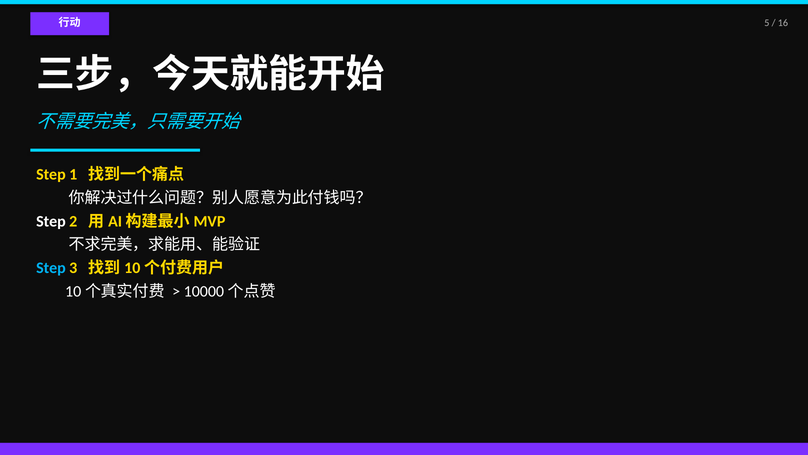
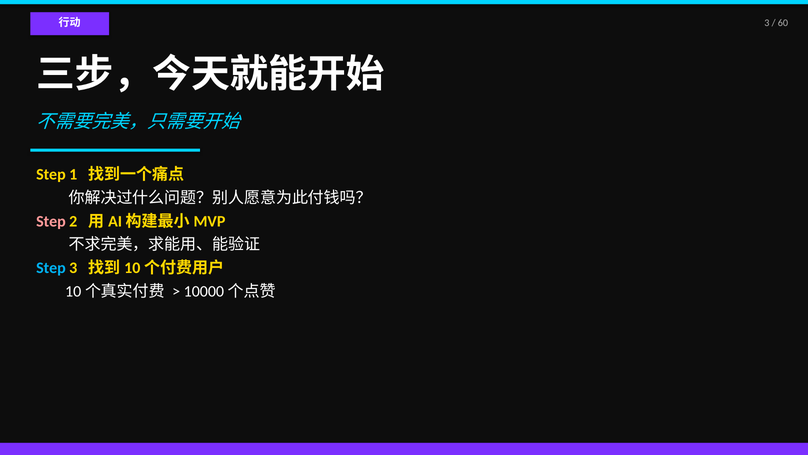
5: 5 -> 3 (767, 23)
16: 16 -> 60 (783, 23)
Step colour: white -> pink (51, 221)
